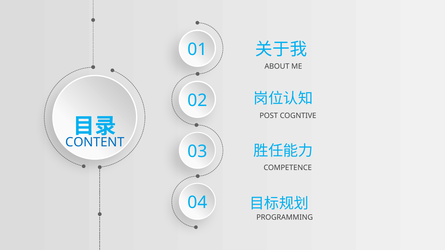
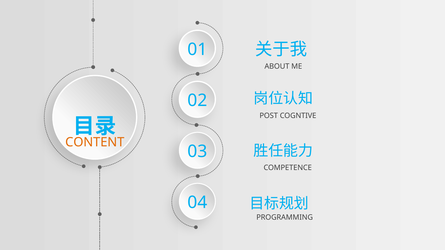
CONTENT colour: blue -> orange (95, 142)
